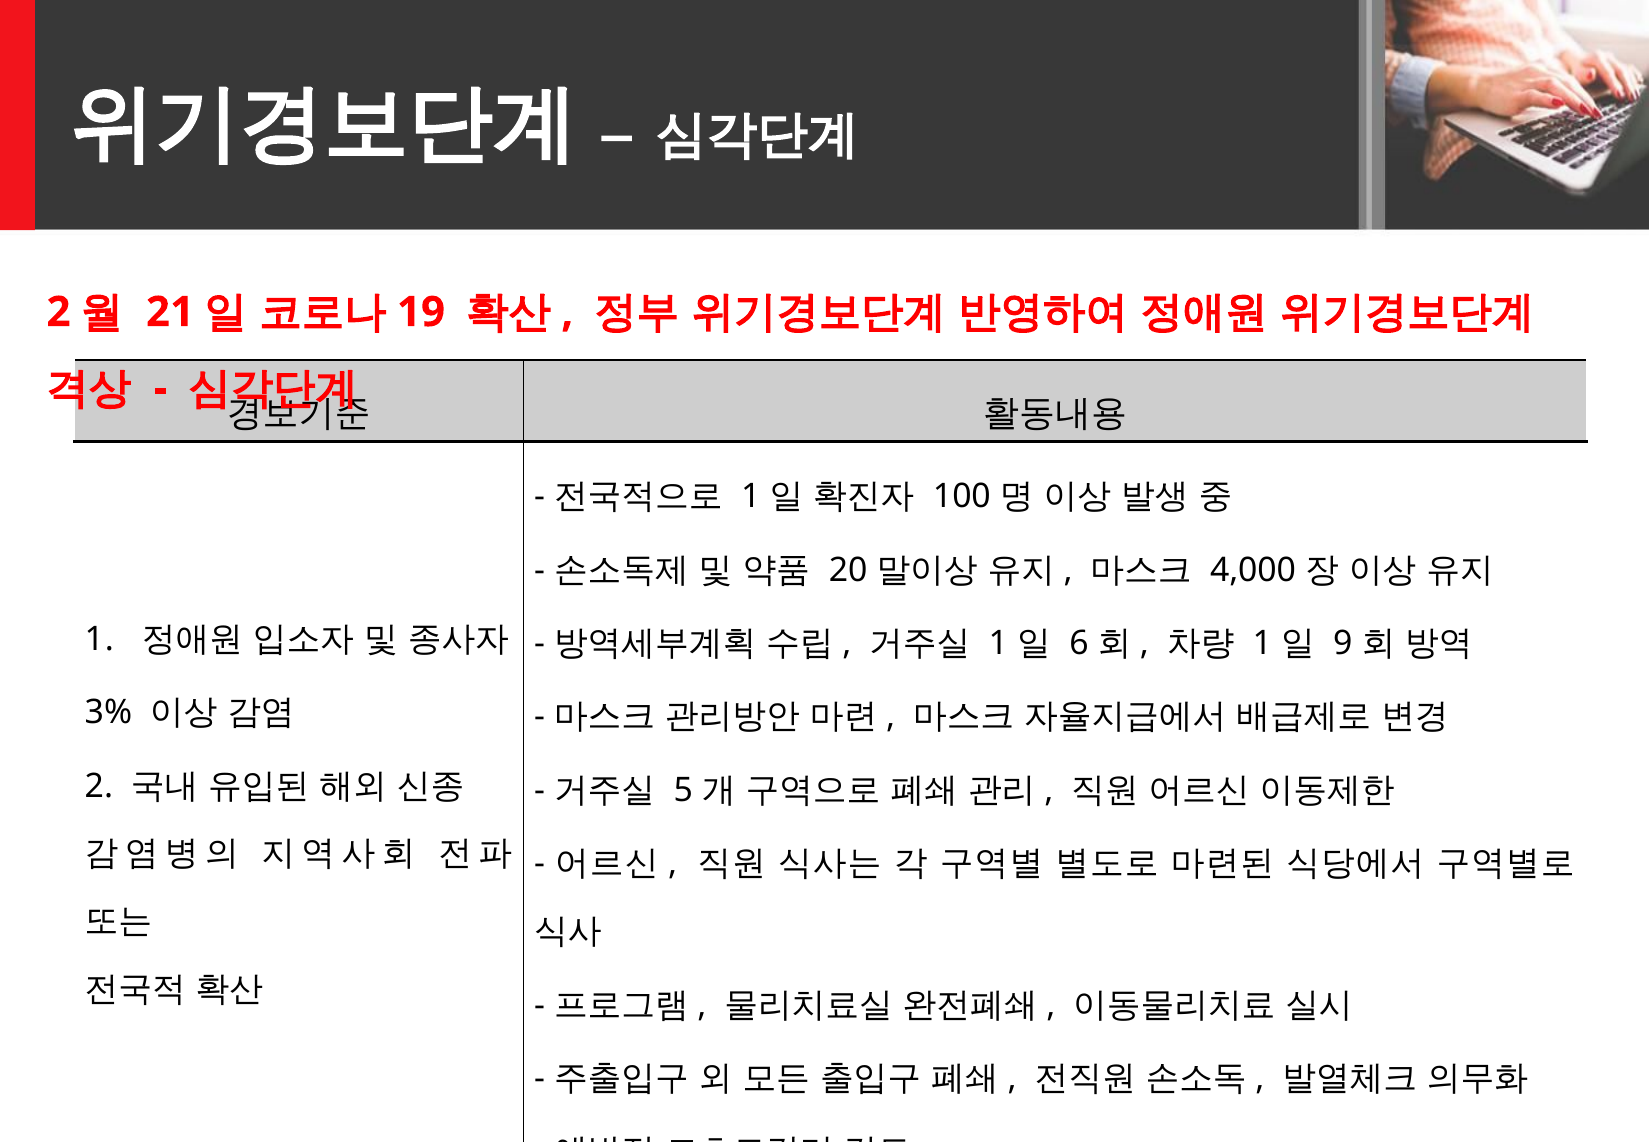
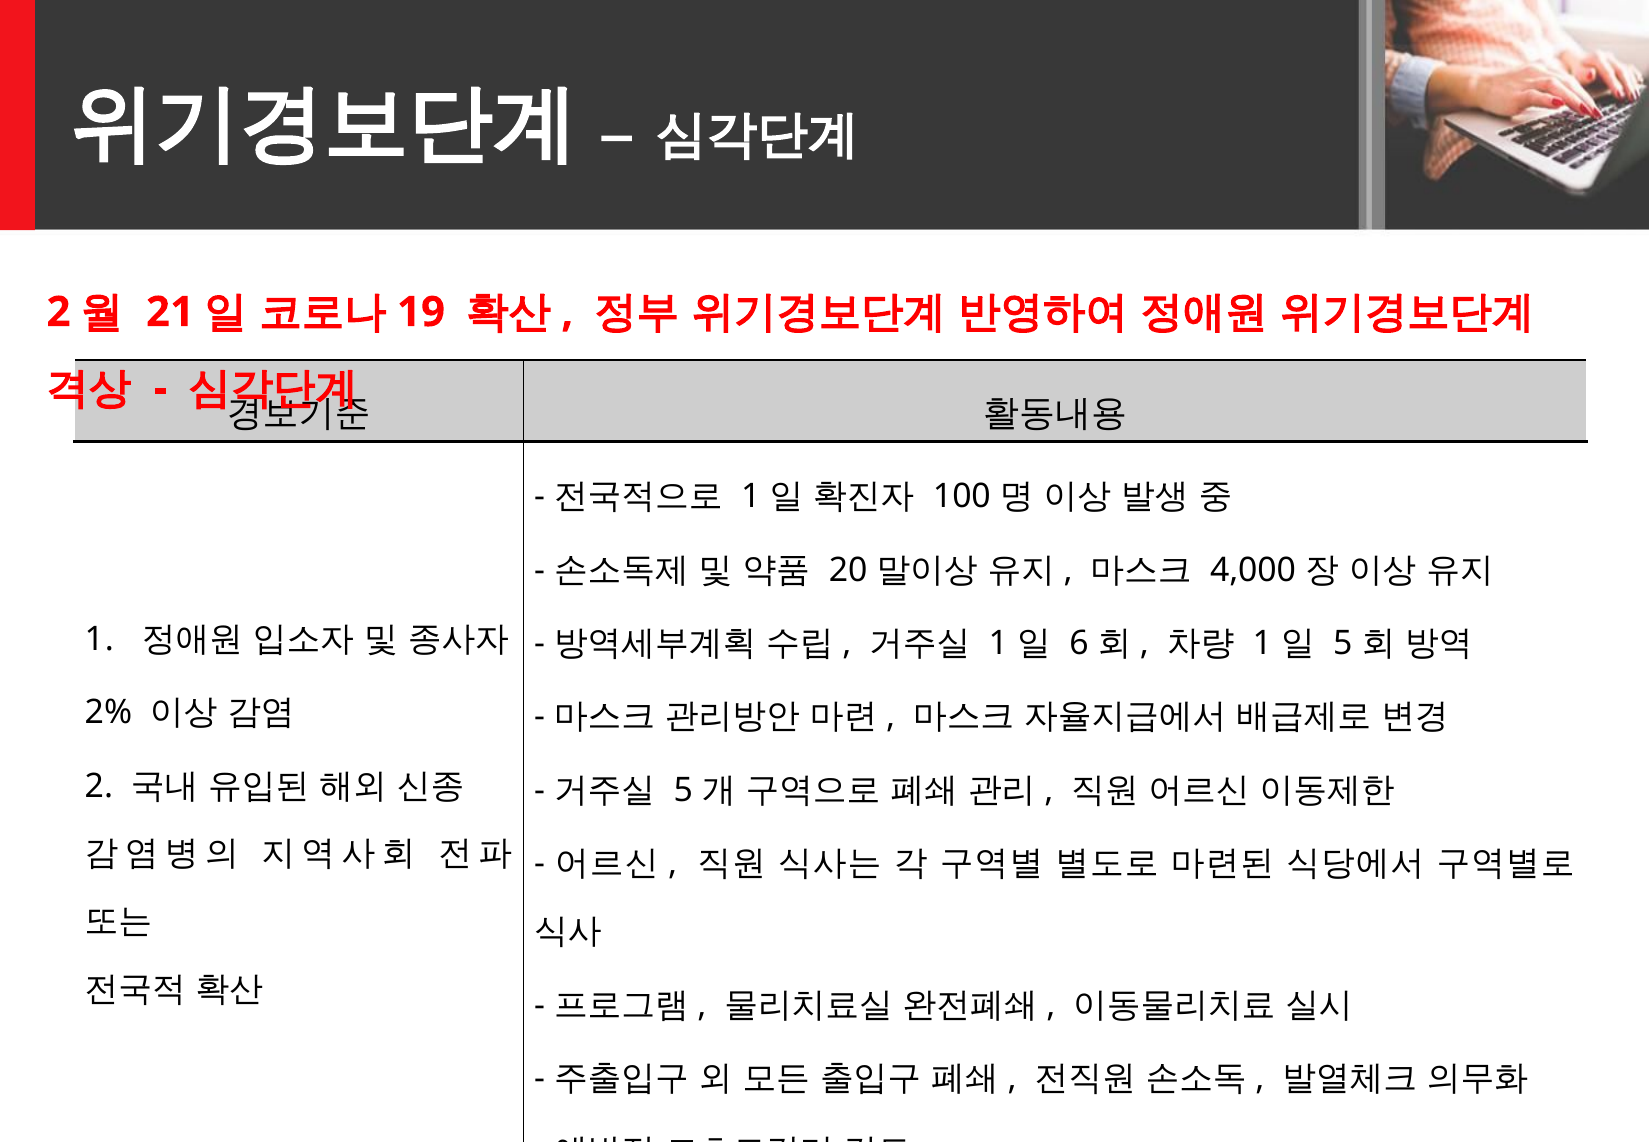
9: 9 -> 5 (1343, 643)
3%: 3% -> 2% (108, 712)
